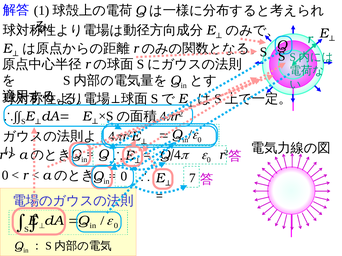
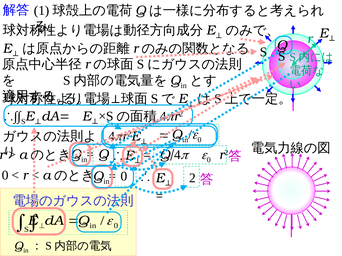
7: 7 -> 2 (192, 178)
